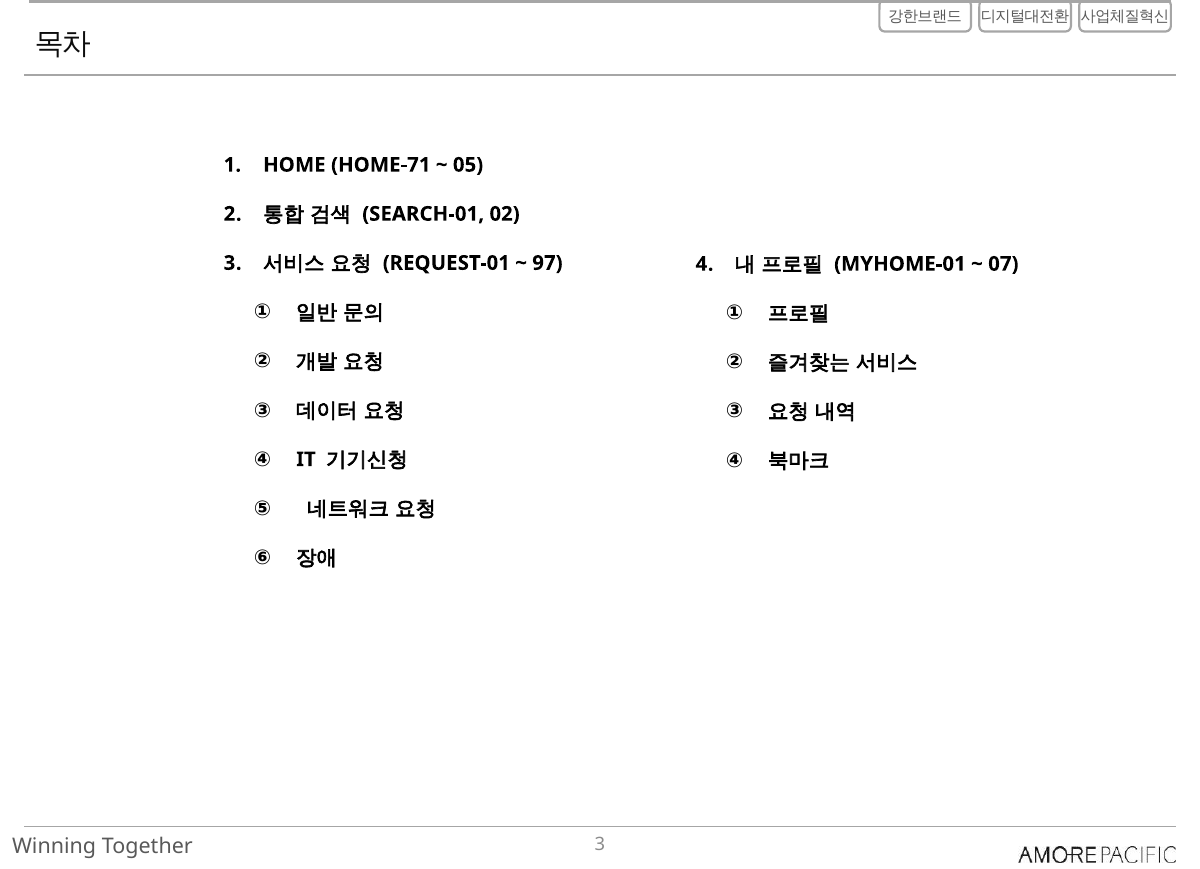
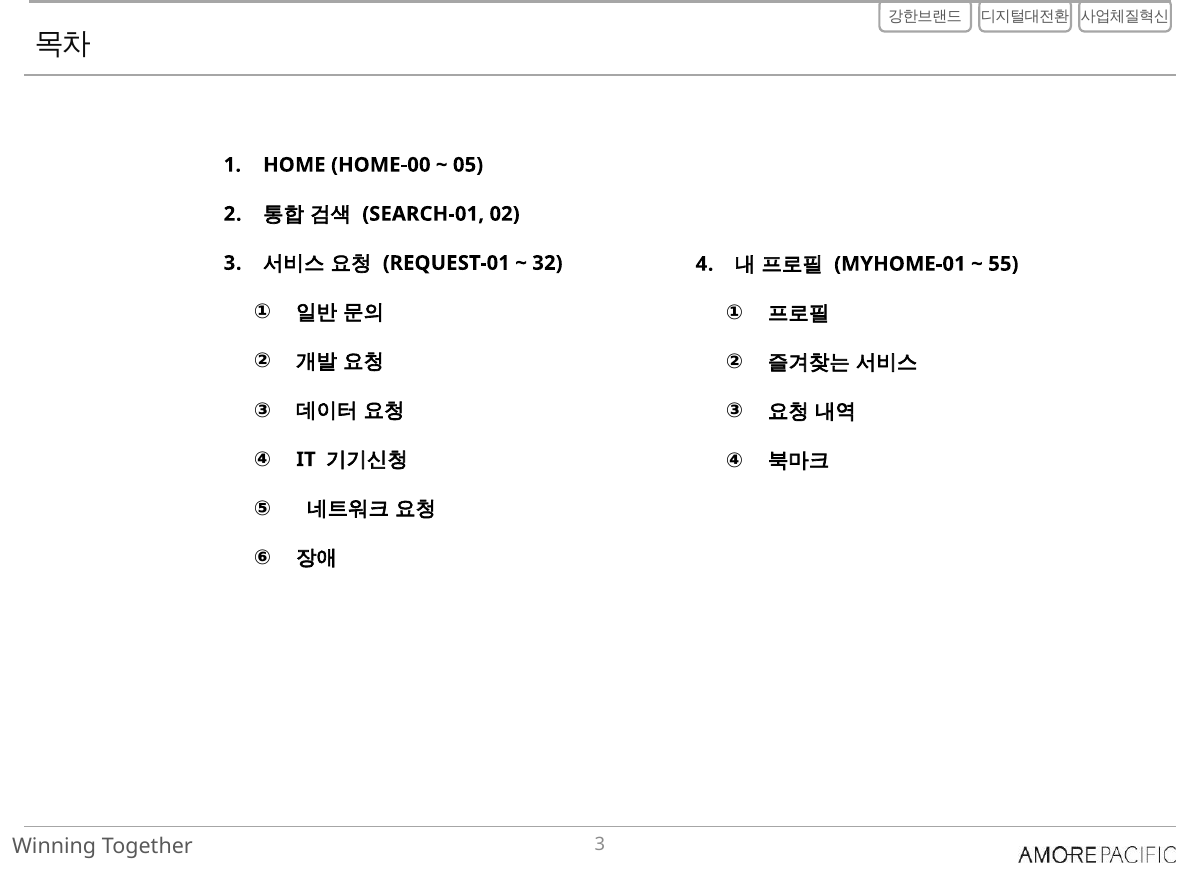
HOME-71: HOME-71 -> HOME-00 (381, 165)
97: 97 -> 32 (547, 263)
07: 07 -> 55 (1003, 264)
